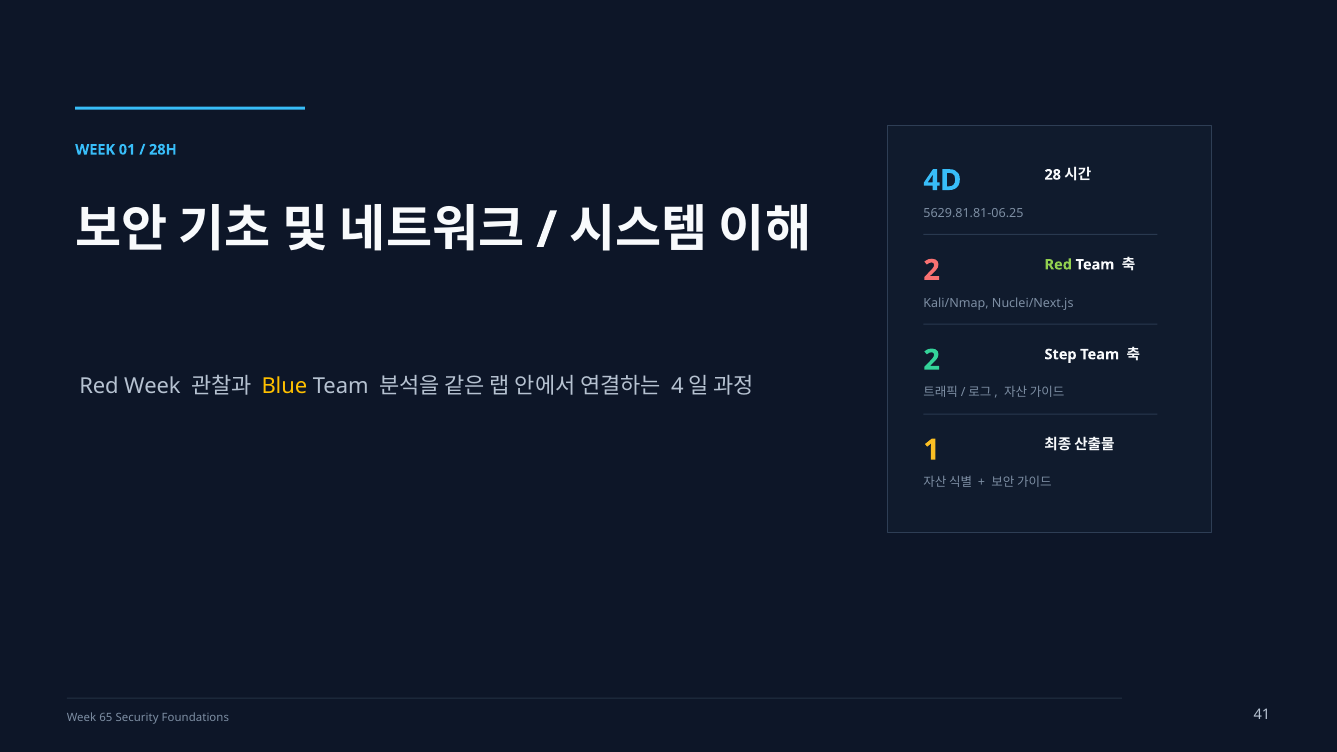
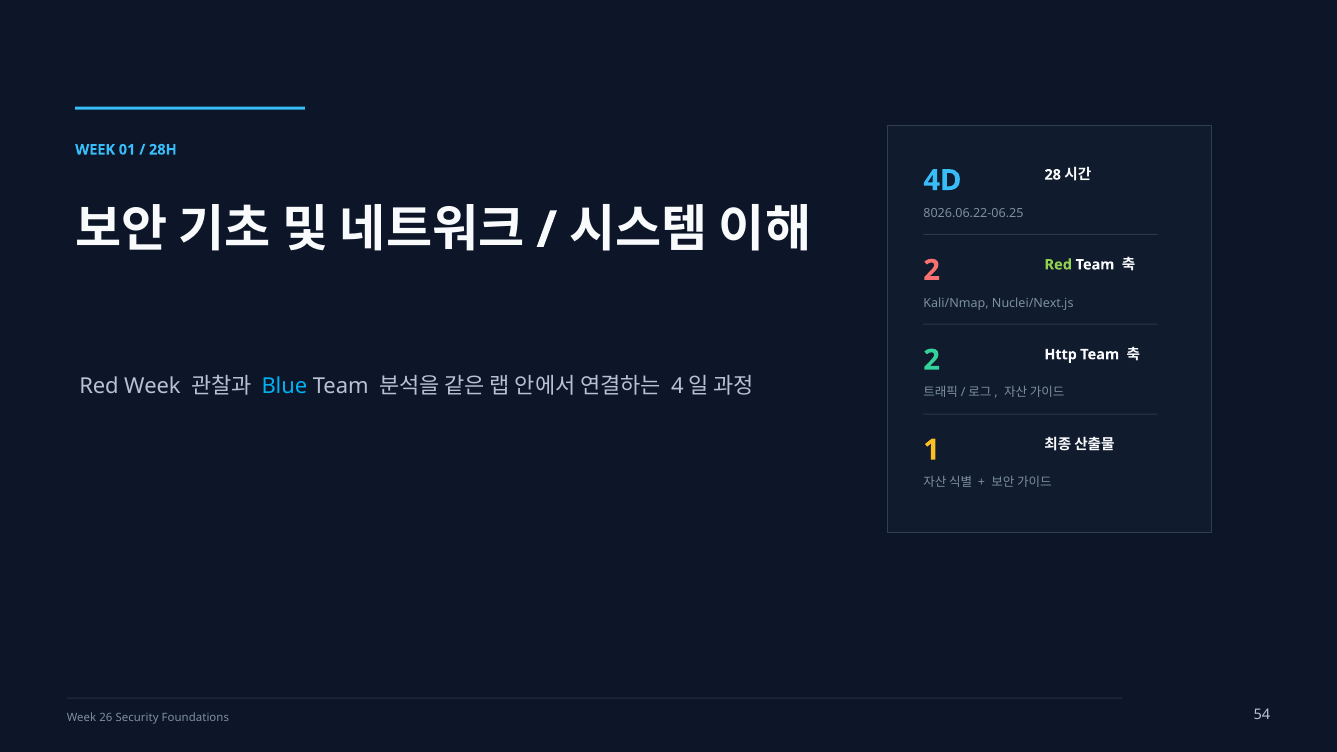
5629.81.81-06.25: 5629.81.81-06.25 -> 8026.06.22-06.25 (973, 213)
Step: Step -> Http (1061, 354)
Blue colour: yellow -> light blue (284, 387)
65: 65 -> 26 (106, 718)
41: 41 -> 54 (1262, 715)
